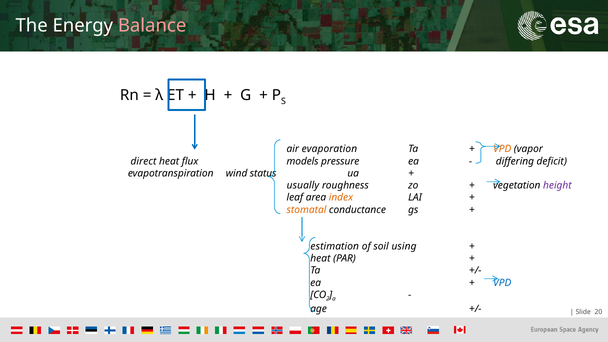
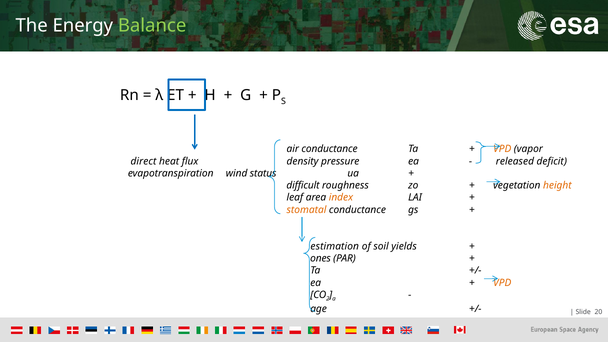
Balance colour: pink -> light green (152, 26)
air evaporation: evaporation -> conductance (330, 149)
models: models -> density (303, 161)
differing: differing -> released (515, 161)
usually: usually -> difficult (303, 185)
height colour: purple -> orange (557, 185)
using: using -> yields (404, 246)
heat: heat -> ones (320, 258)
VPD colour: blue -> orange (502, 283)
